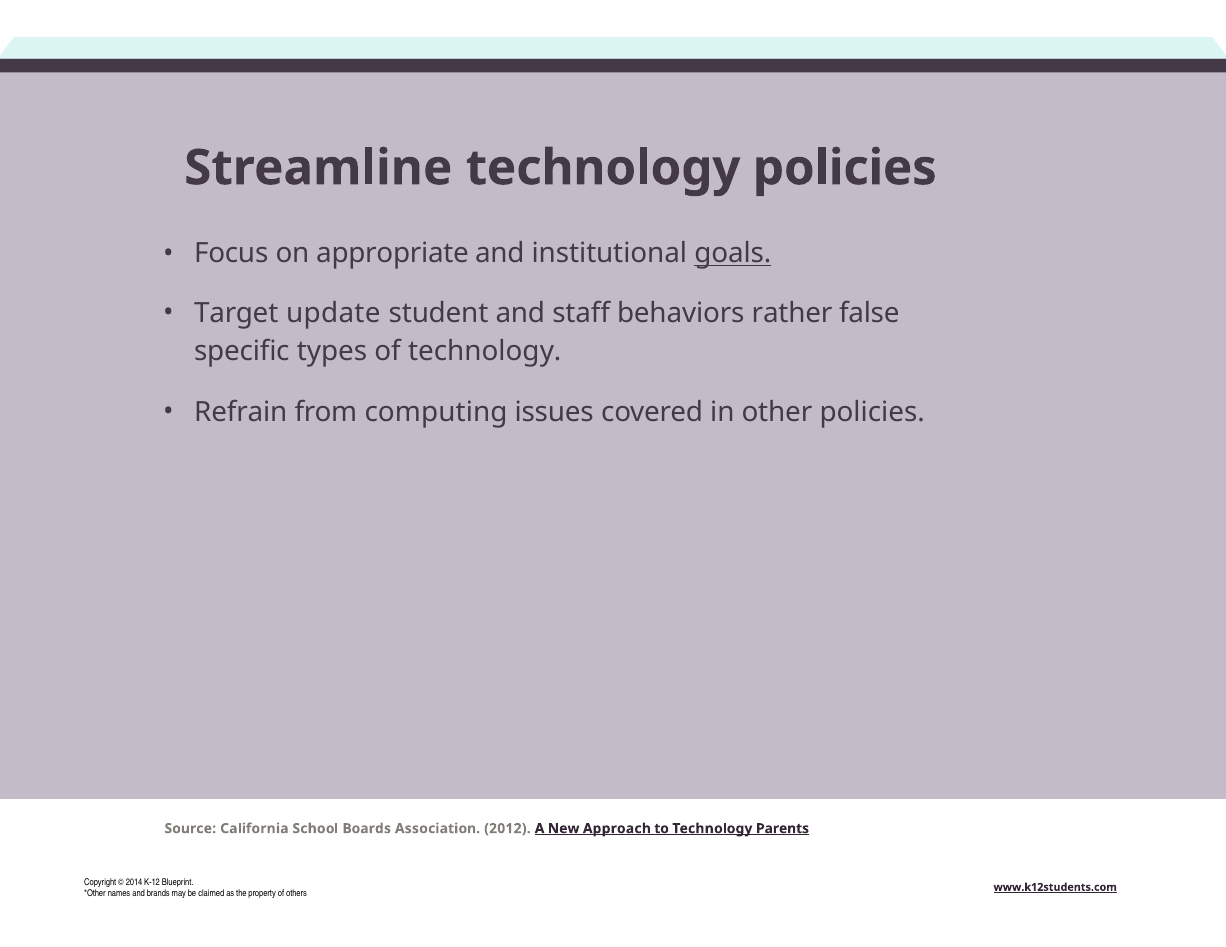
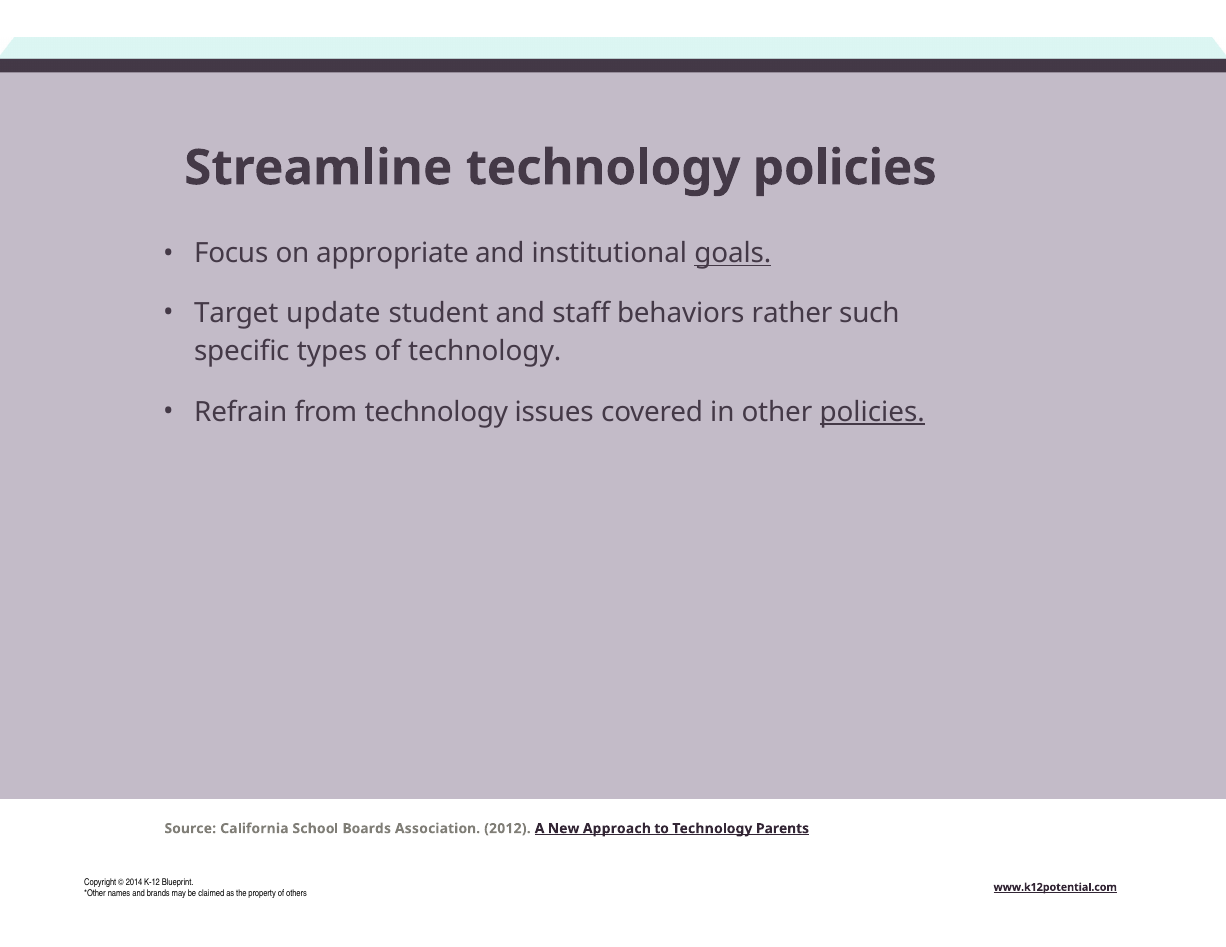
false: false -> such (869, 313)
from computing: computing -> technology (436, 412)
policies underline: none -> present (872, 412)
www.k12students.com: www.k12students.com -> www.k12potential.com (1055, 888)
